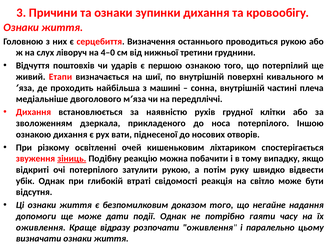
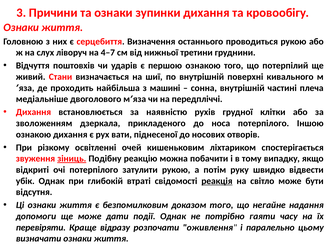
4‒0: 4‒0 -> 4‒7 (108, 53)
Етапи: Етапи -> Стани (61, 77)
реакція underline: none -> present (217, 181)
оживлення: оживлення -> перевіряти (41, 228)
